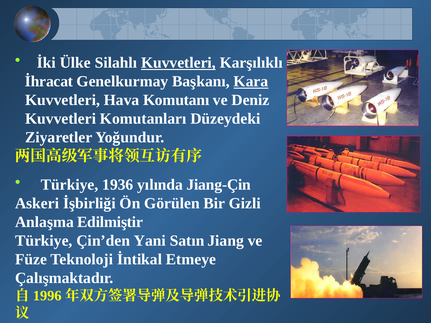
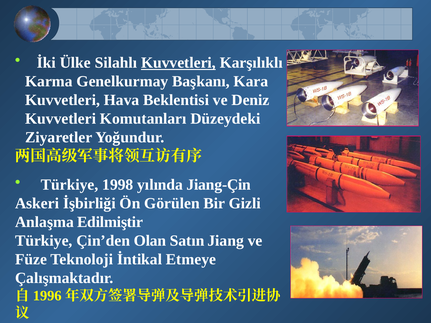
İhracat: İhracat -> Karma (49, 81)
Kara underline: present -> none (251, 81)
Komutanı: Komutanı -> Beklentisi (176, 100)
1936: 1936 -> 1998 (118, 185)
Yani: Yani -> Olan (150, 241)
